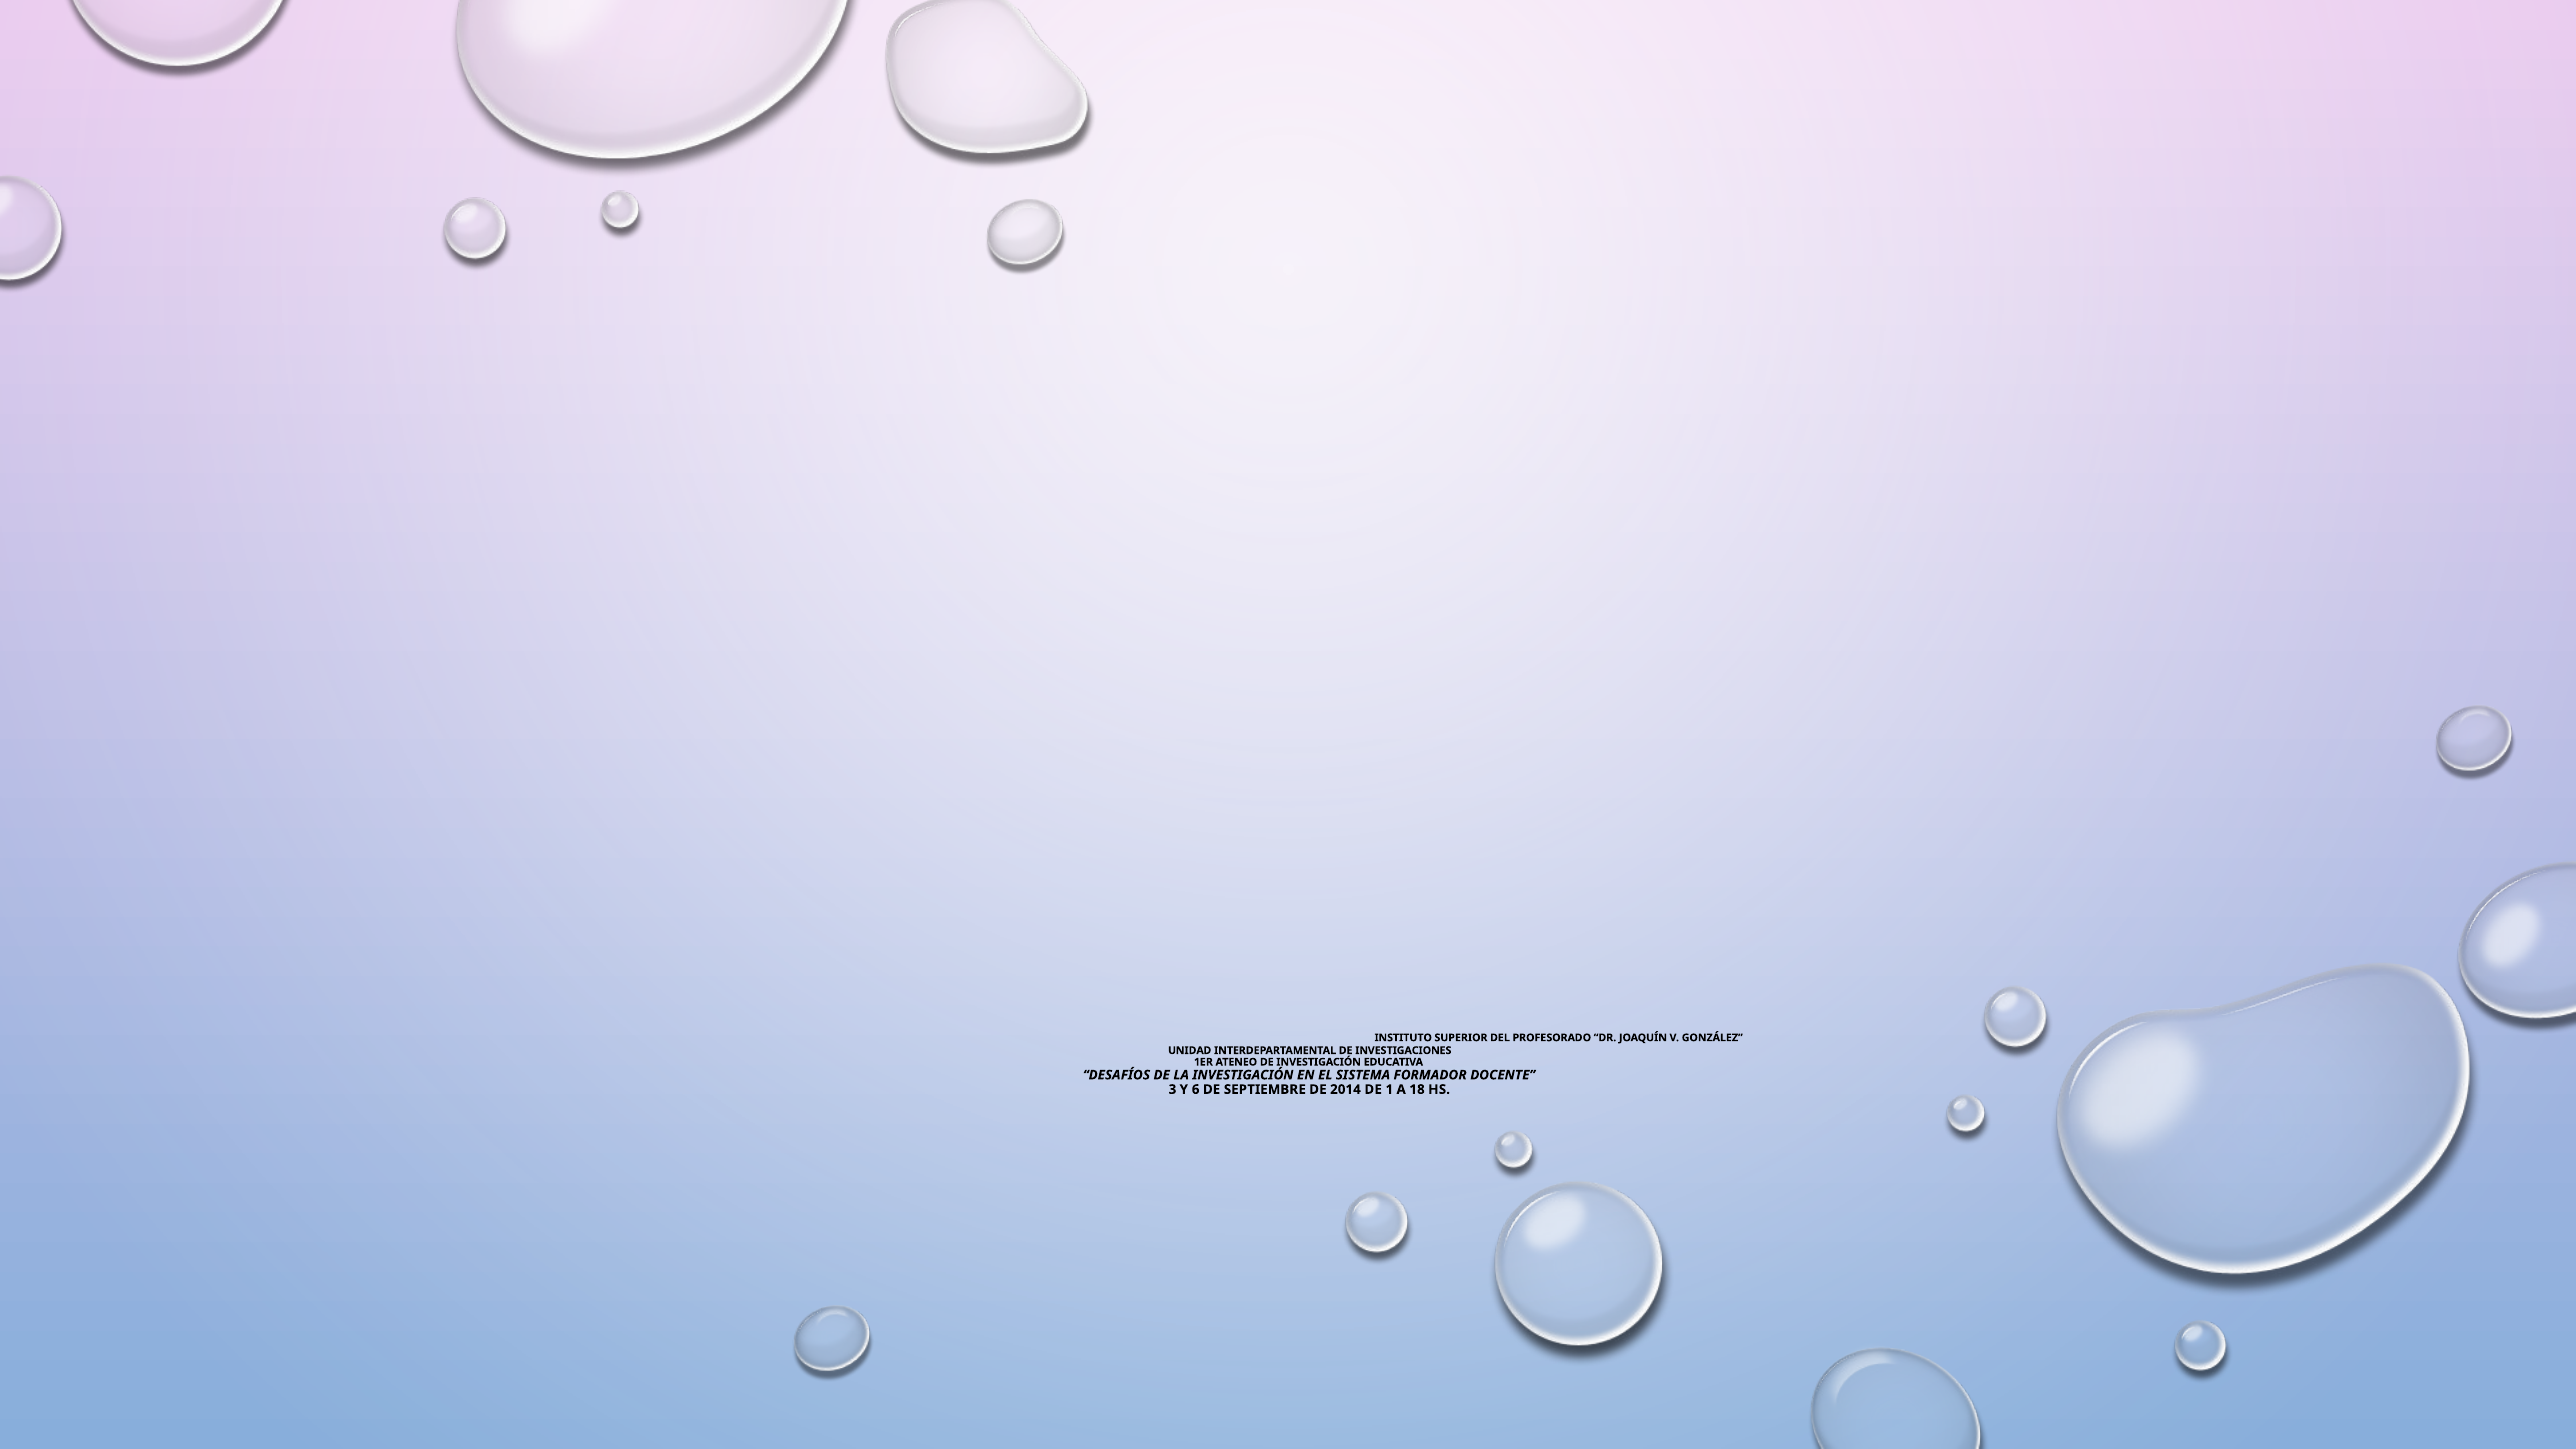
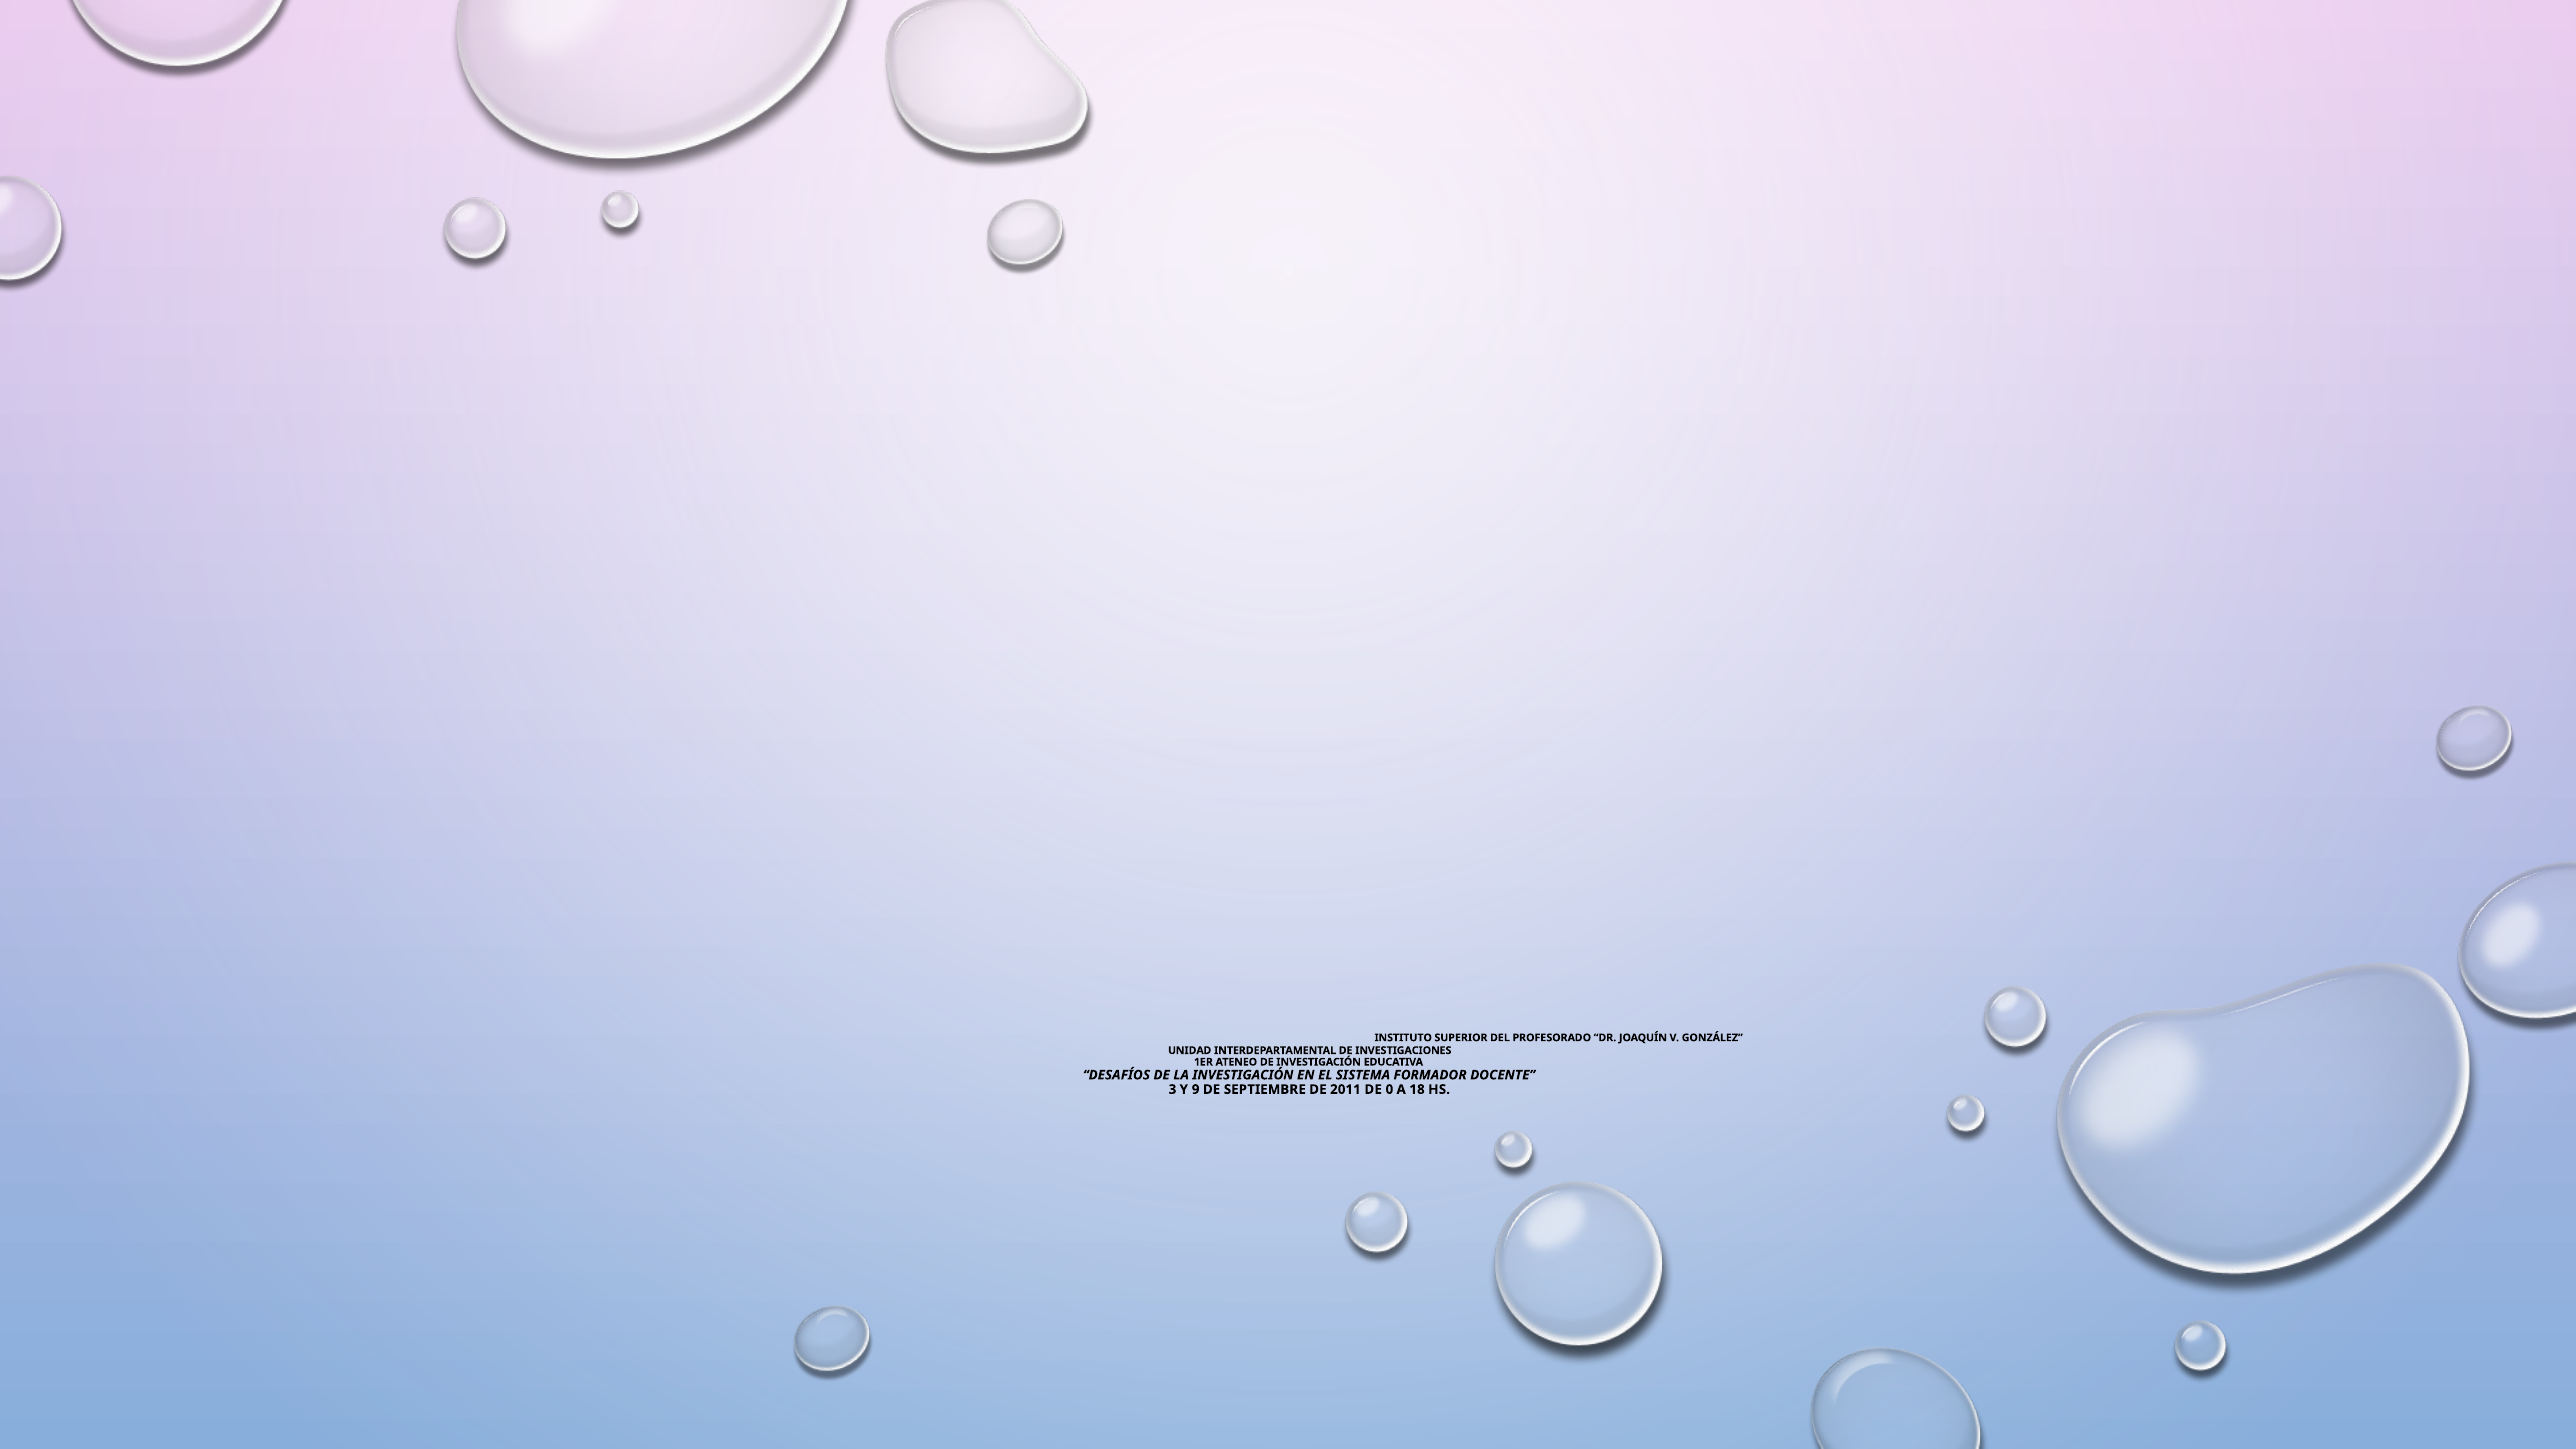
6: 6 -> 9 (1196, 1089)
2014: 2014 -> 2011 (1345, 1089)
1: 1 -> 0 (1389, 1089)
